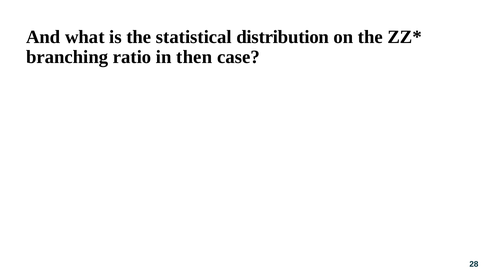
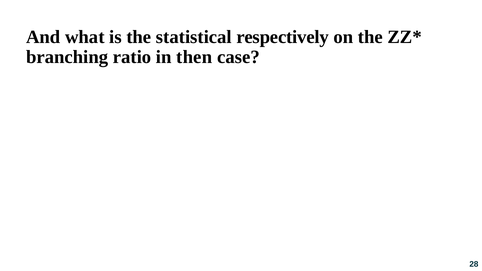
distribution: distribution -> respectively (283, 37)
